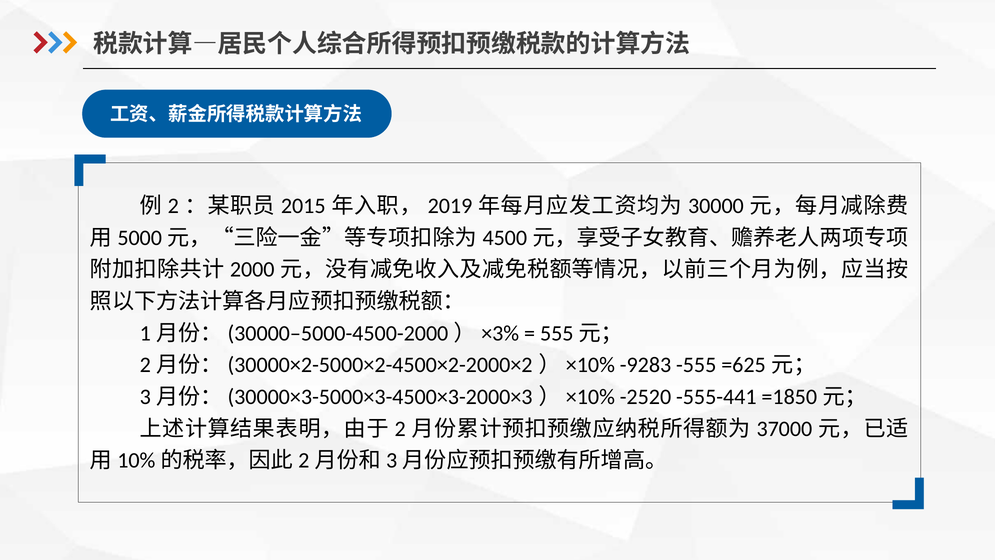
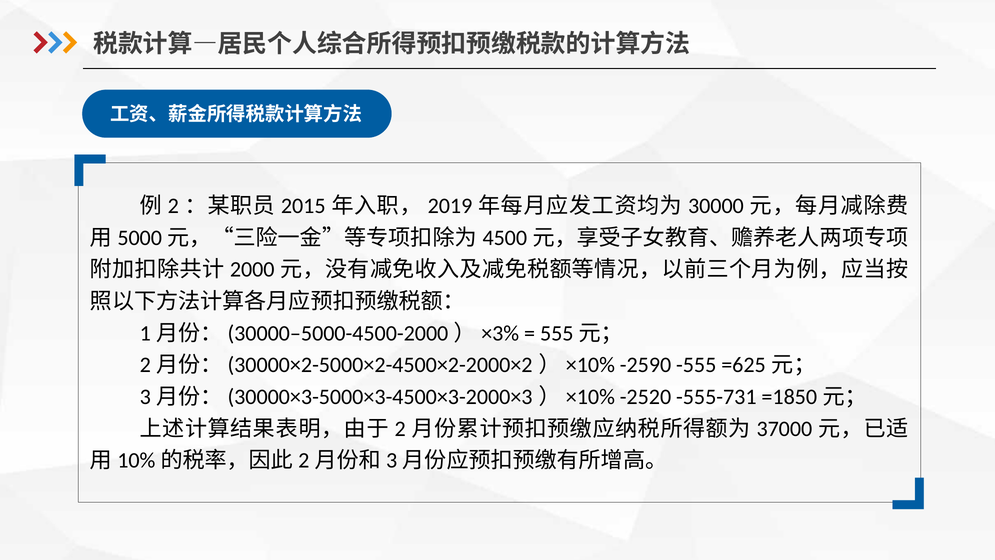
-9283: -9283 -> -2590 (646, 365)
-555-441: -555-441 -> -555-731 (716, 397)
